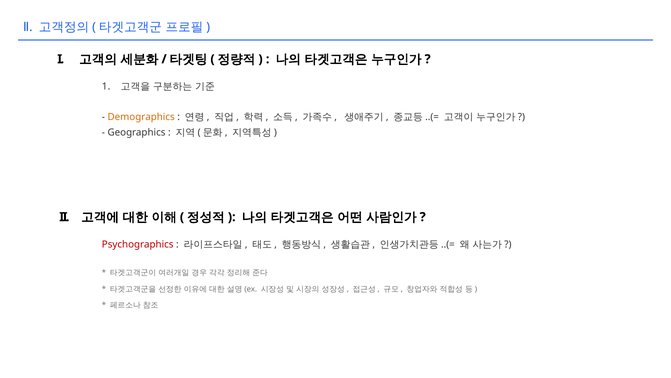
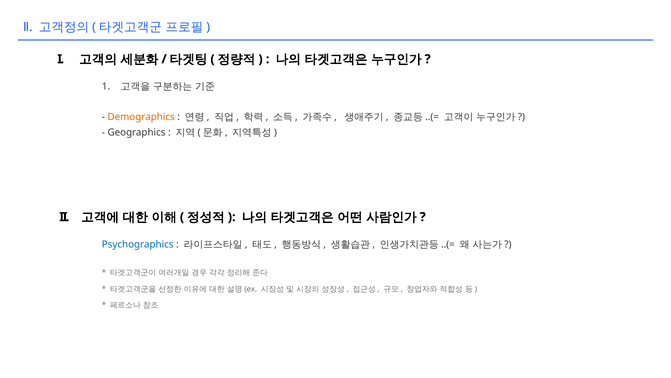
Psychographics colour: red -> blue (138, 244)
